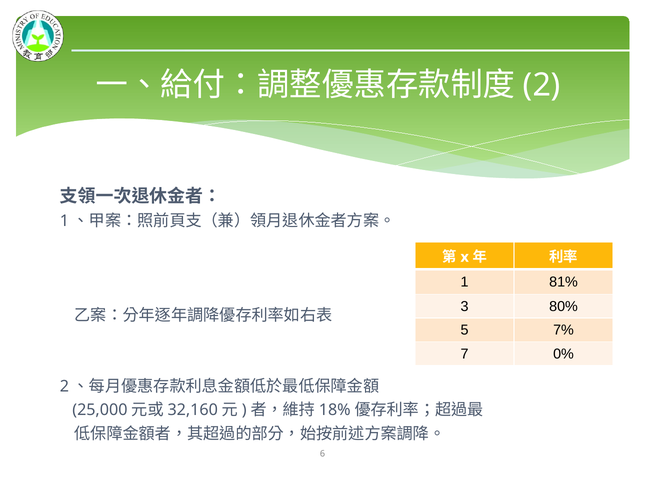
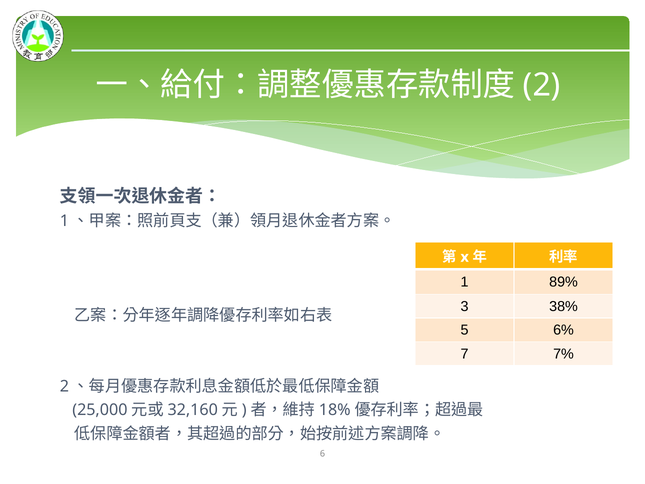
81%: 81% -> 89% (563, 282)
80%: 80% -> 38% (563, 306)
7%: 7% -> 6% (564, 330)
0%: 0% -> 7% (564, 354)
